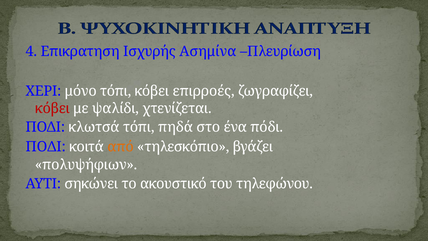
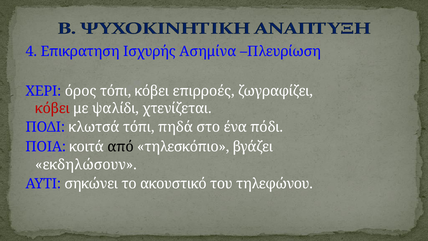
μόνο: μόνο -> όρος (81, 91)
ΠΟΔΙ: ΠΟΔΙ -> ΠΟΙΑ (46, 147)
από colour: orange -> black (121, 147)
πολυψήφιων: πολυψήφιων -> εκδηλώσουν (86, 165)
